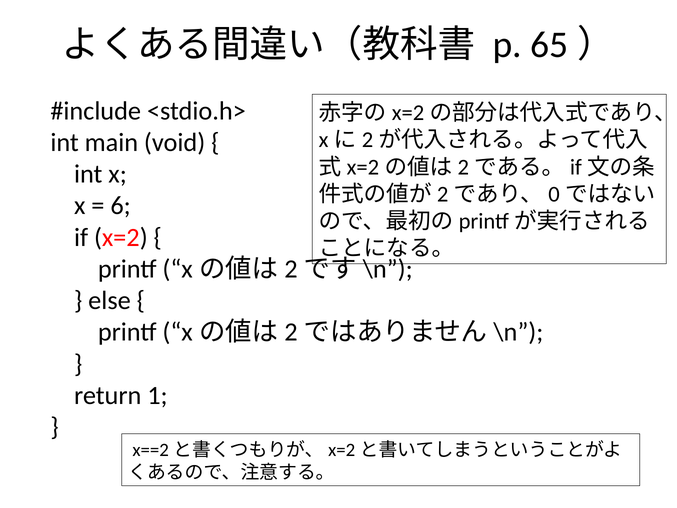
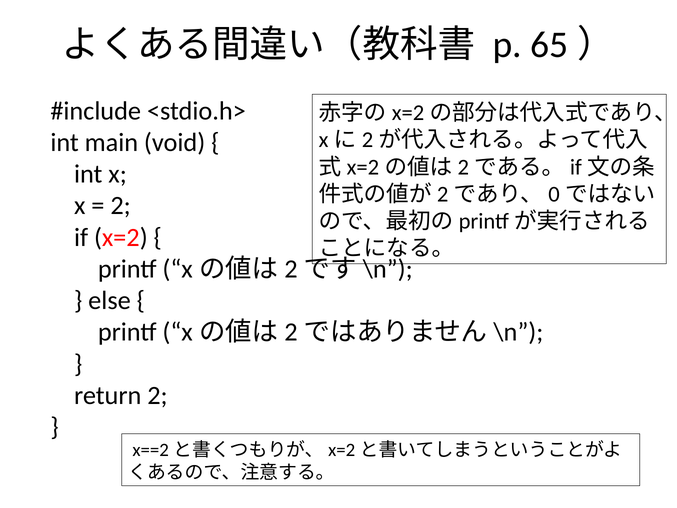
6: 6 -> 2 (121, 206)
return 1: 1 -> 2 (157, 395)
